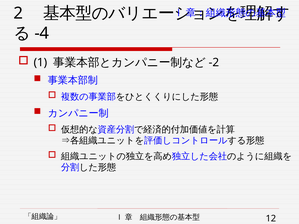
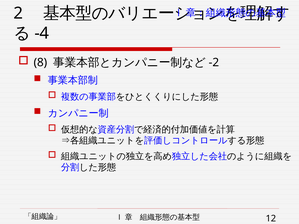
1: 1 -> 8 (40, 63)
